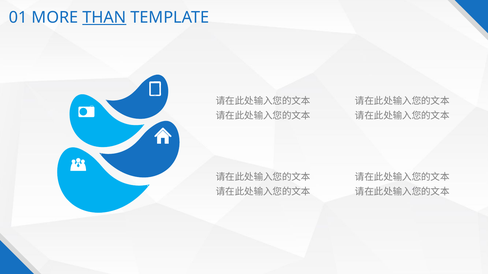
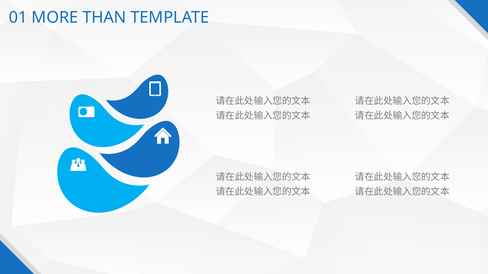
THAN underline: present -> none (104, 18)
